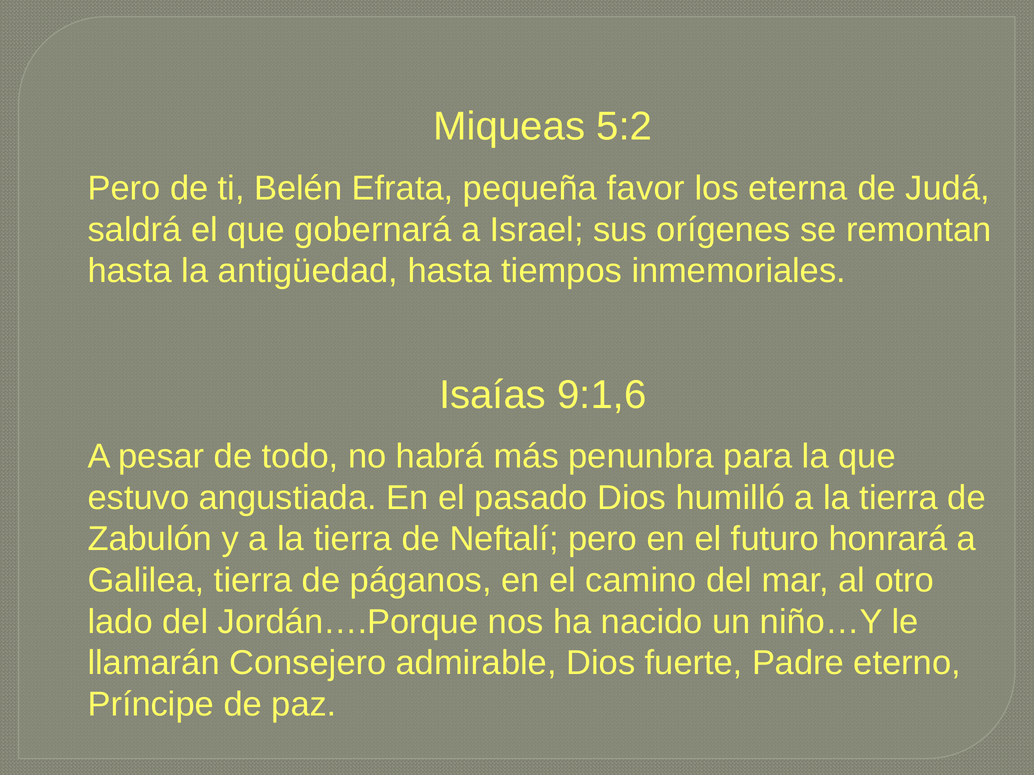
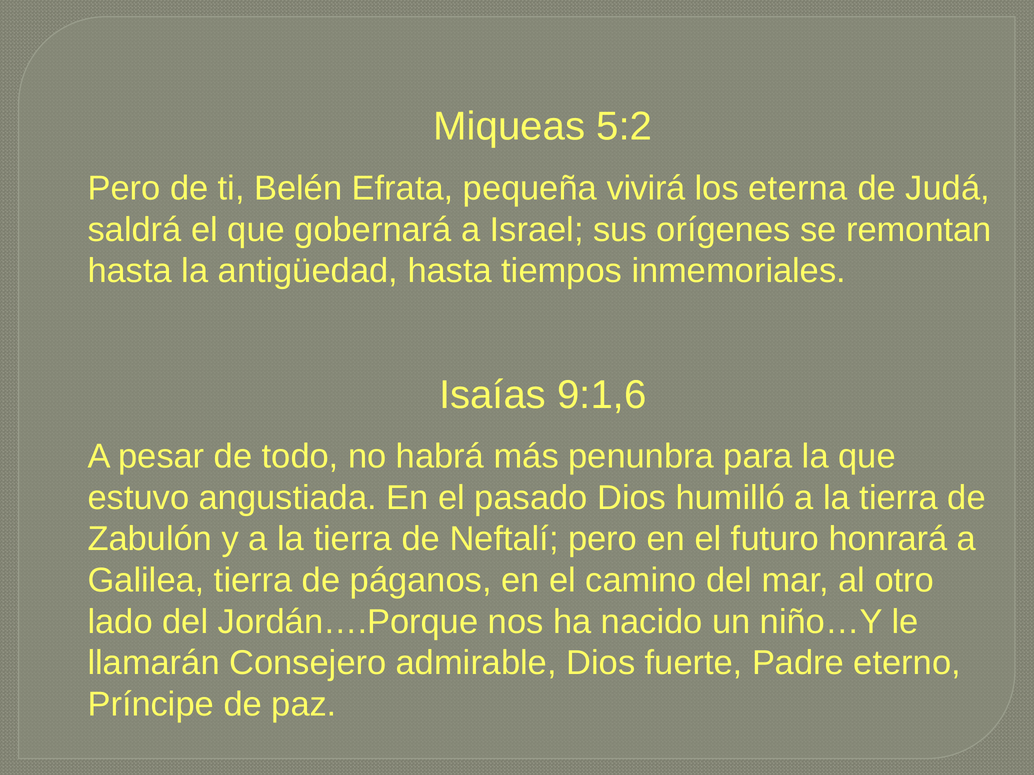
favor: favor -> vivirá (646, 188)
